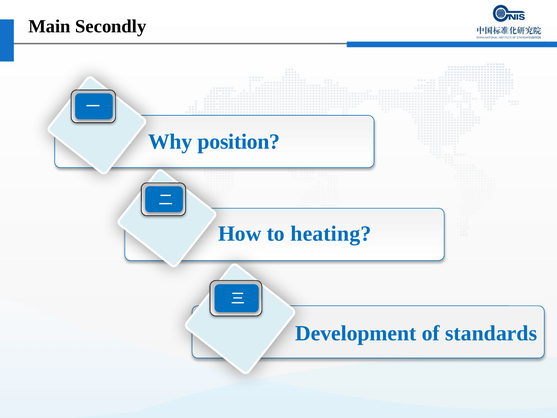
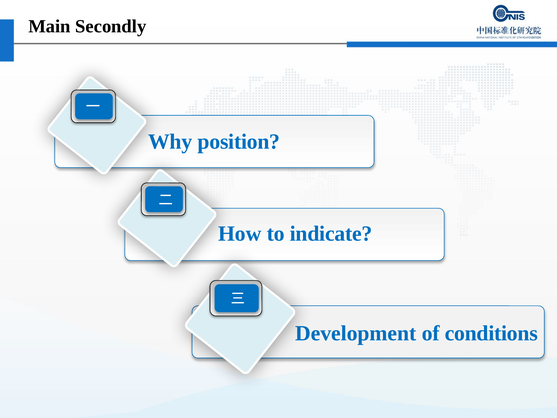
heating: heating -> indicate (331, 234)
standards: standards -> conditions (491, 333)
